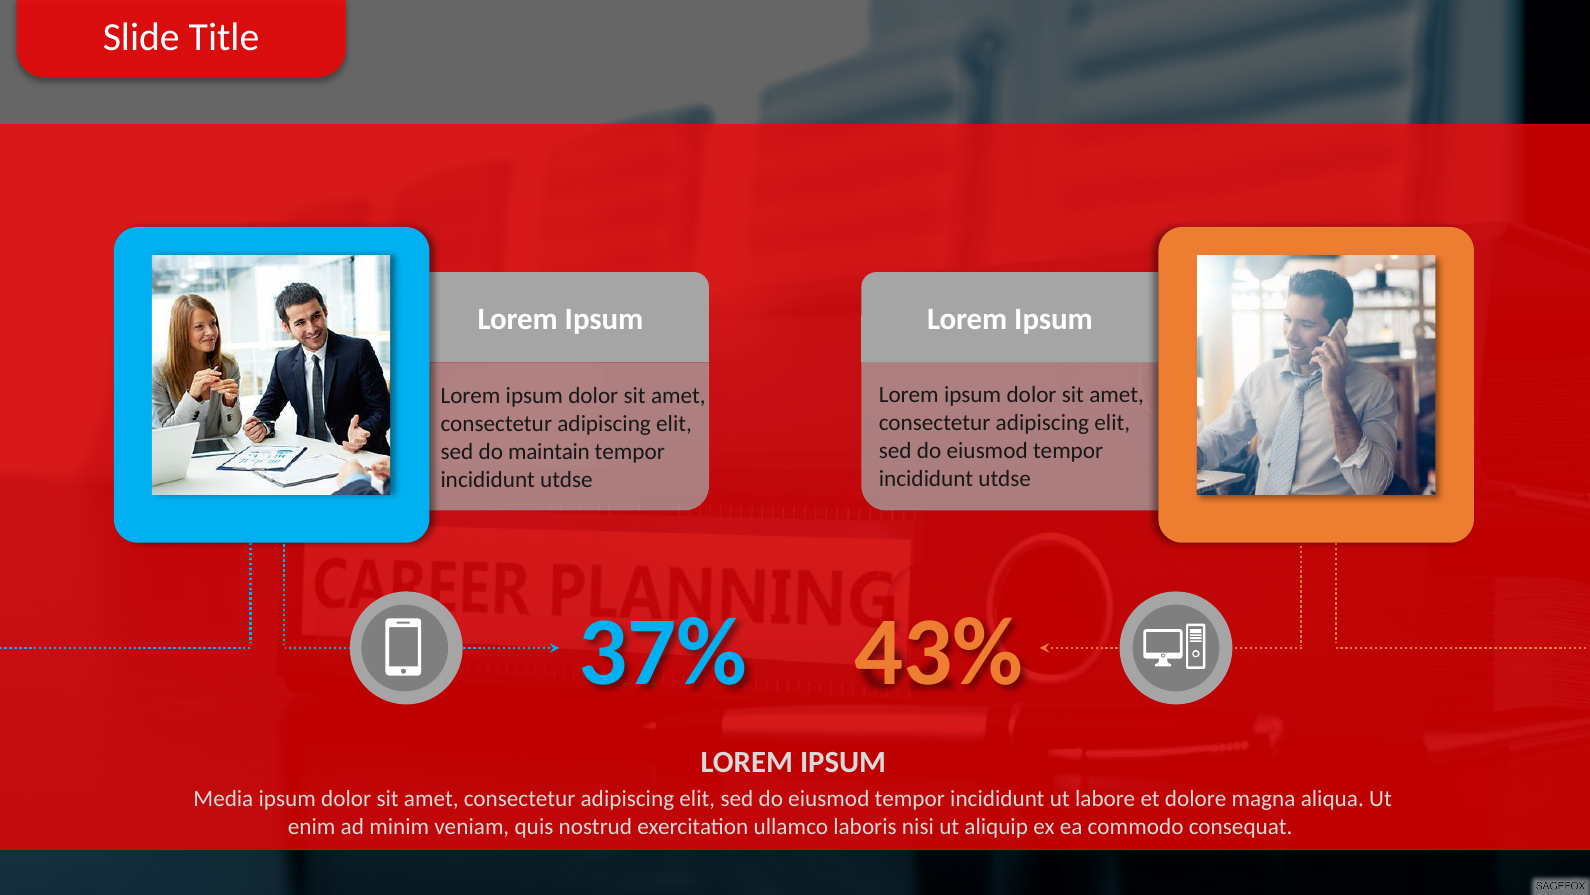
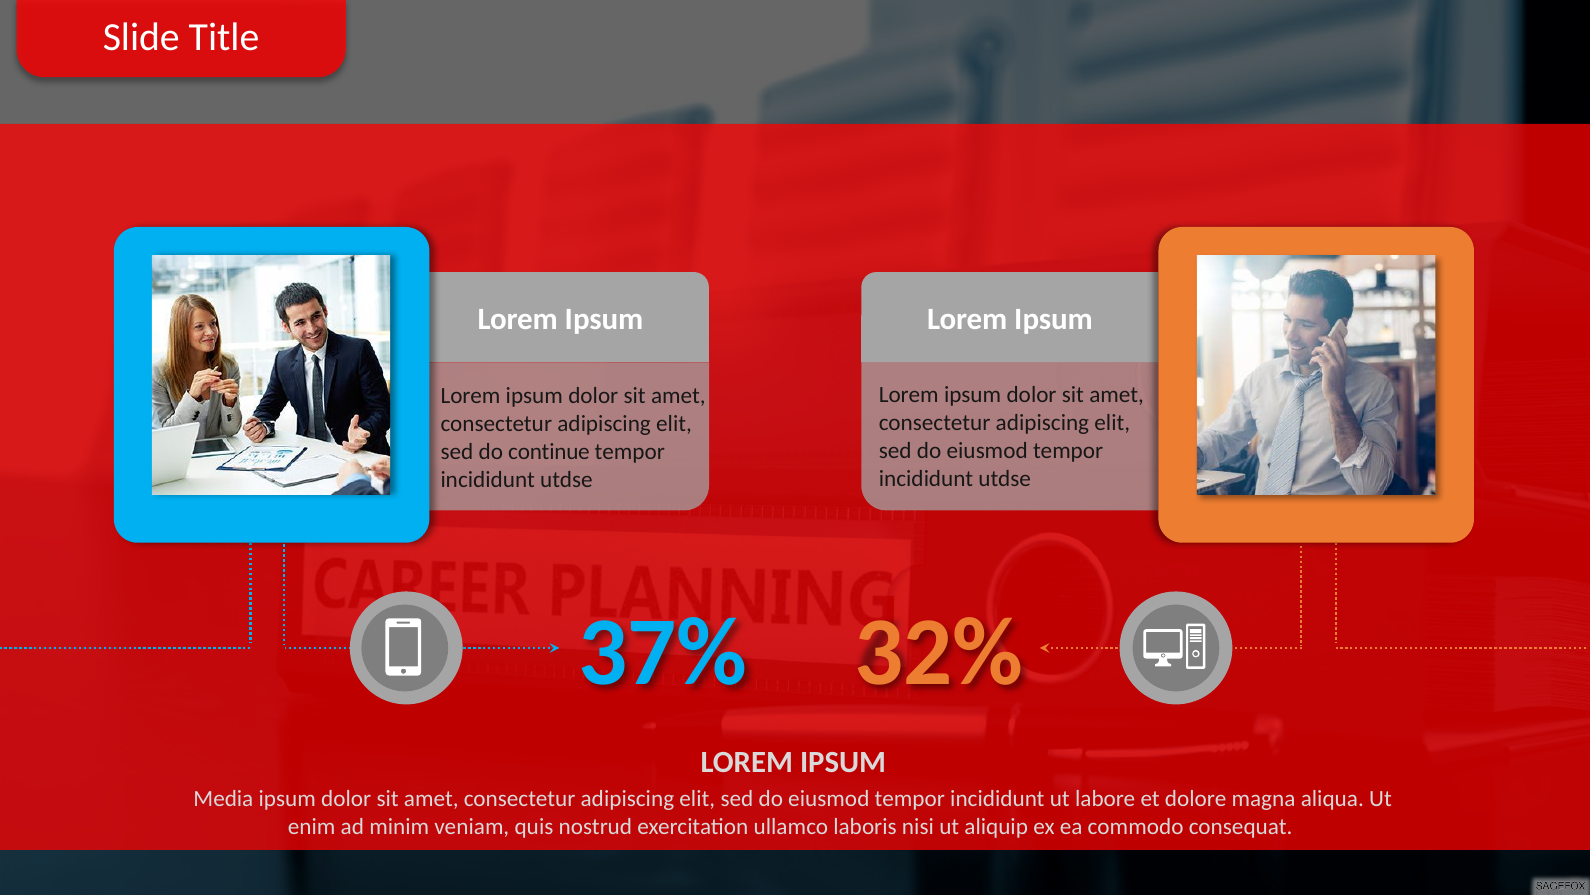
maintain: maintain -> continue (549, 452)
43%: 43% -> 32% (939, 652)
